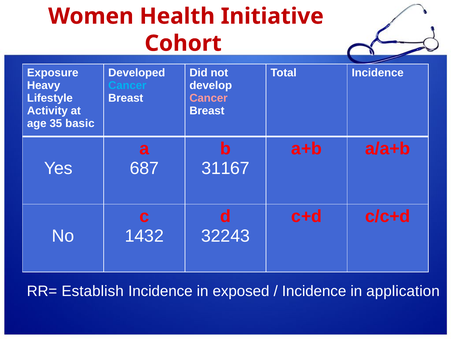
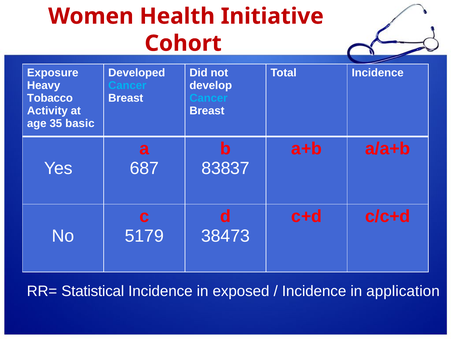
Lifestyle: Lifestyle -> Tobacco (50, 98)
Cancer colour: pink -> light blue (209, 98)
31167: 31167 -> 83837 (226, 168)
1432: 1432 -> 5179 (144, 236)
32243: 32243 -> 38473 (226, 236)
Establish: Establish -> Statistical (93, 290)
